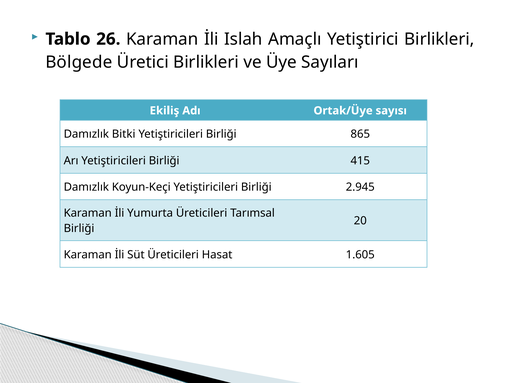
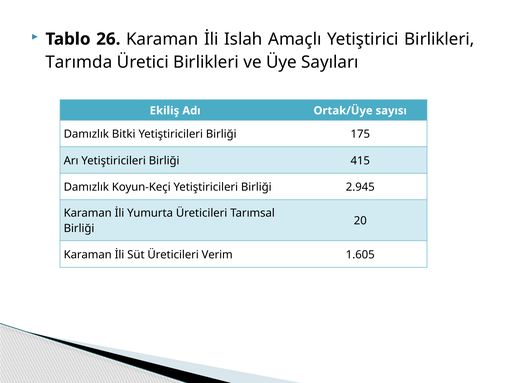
Bölgede: Bölgede -> Tarımda (79, 62)
865: 865 -> 175 (360, 134)
Hasat: Hasat -> Verim (217, 255)
